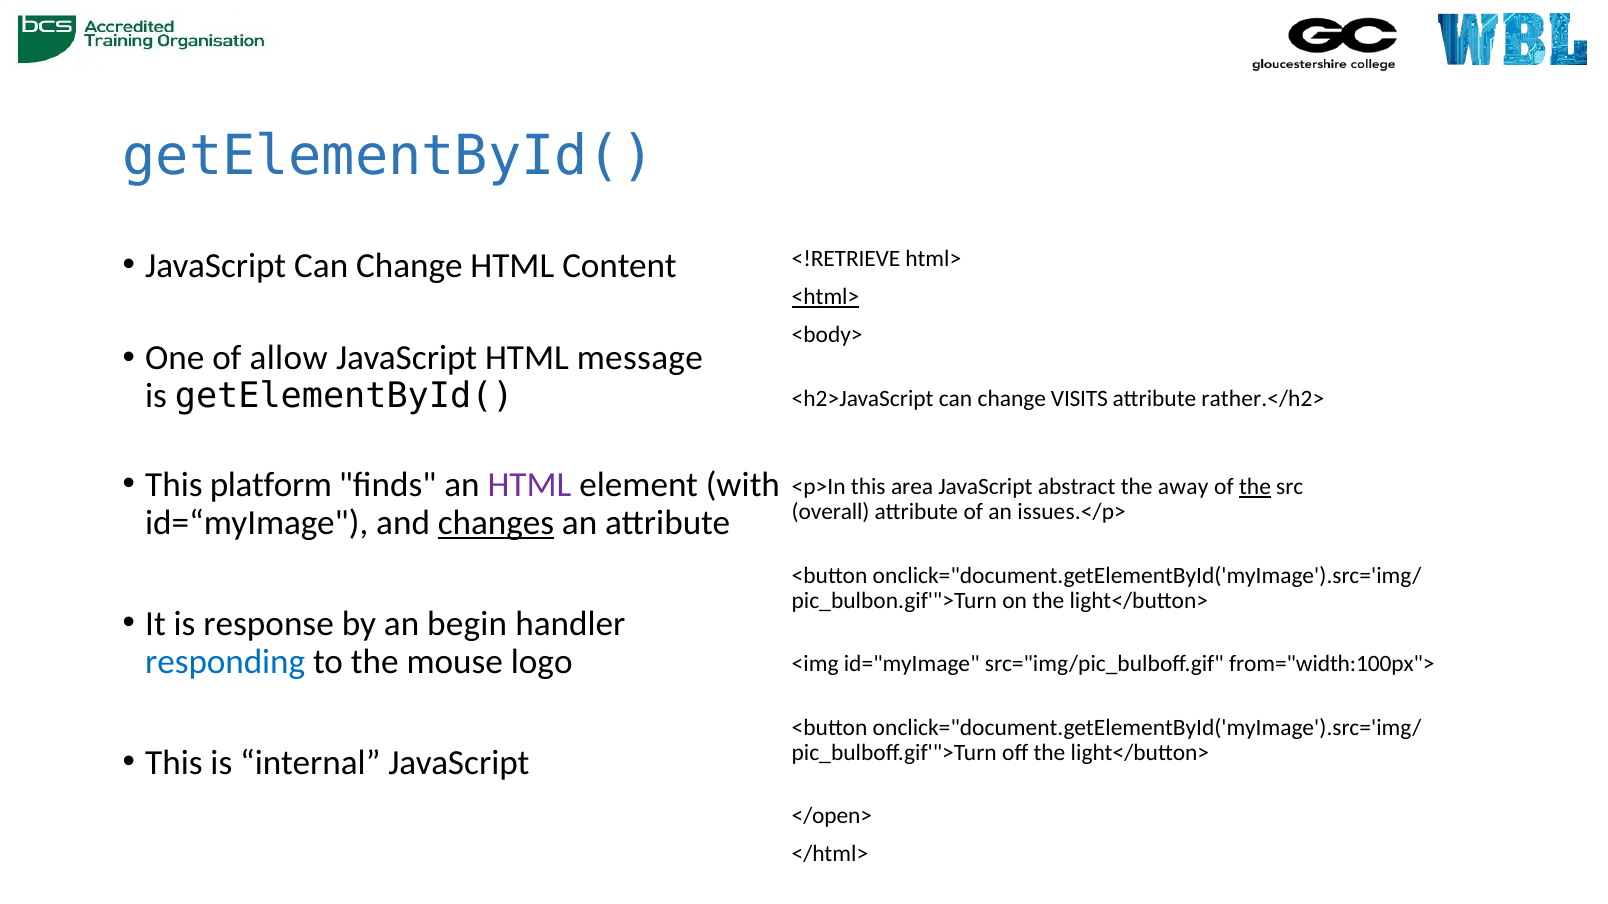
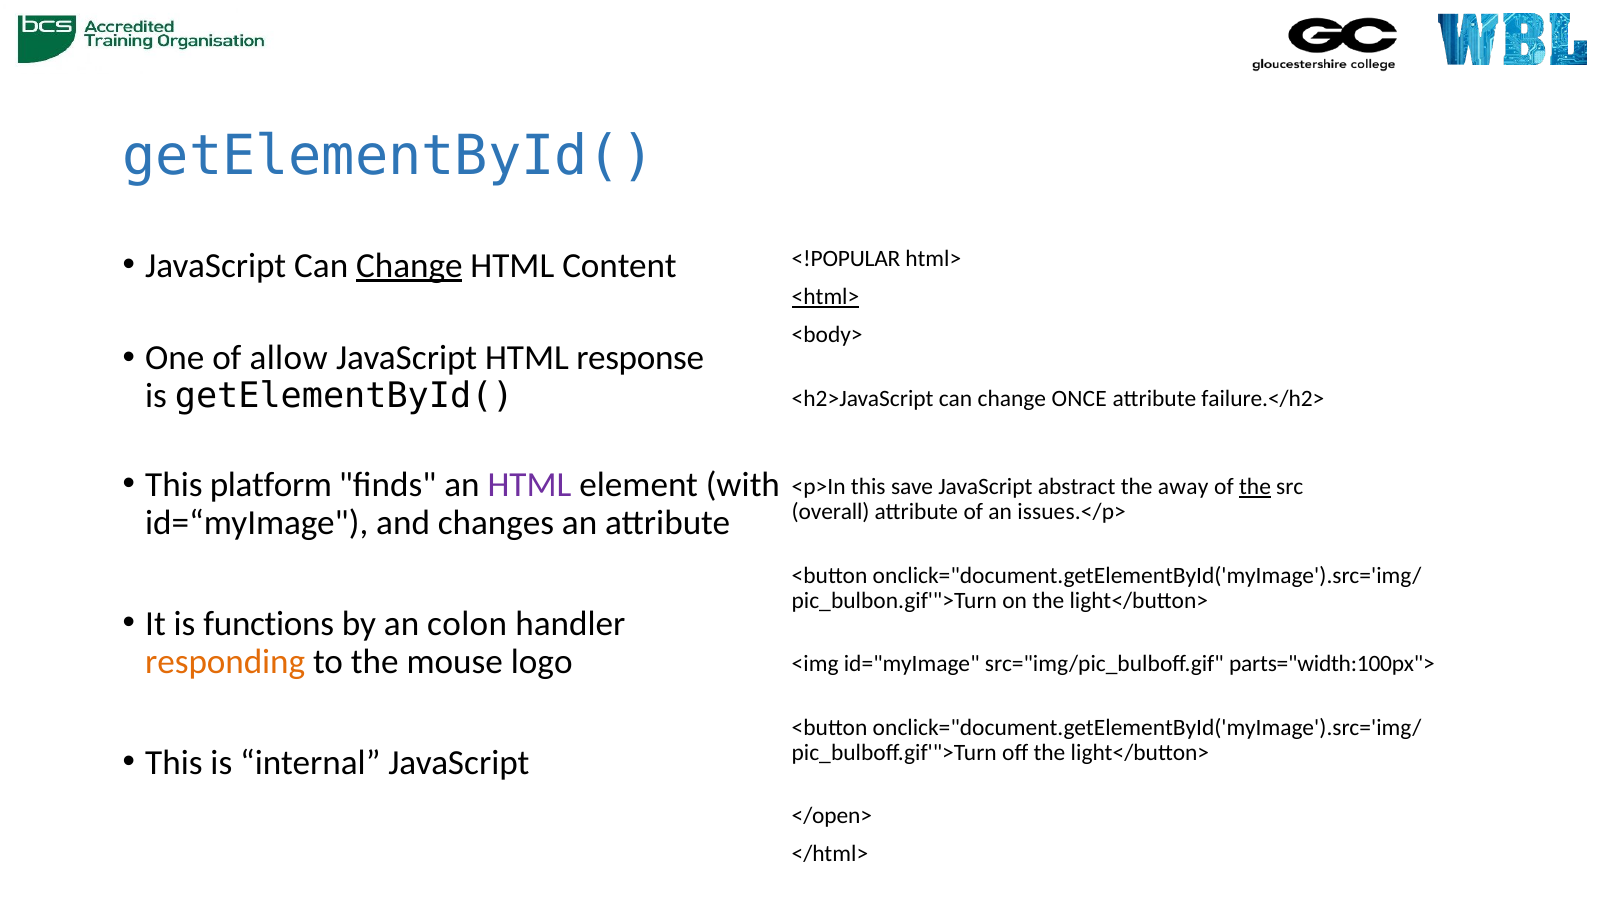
Change underline: none -> present (409, 266)
<!RETRIEVE: <!RETRIEVE -> <!POPULAR (846, 259)
message: message -> response (640, 358)
VISITS: VISITS -> ONCE (1079, 398)
rather.</h2>: rather.</h2> -> failure.</h2> (1263, 398)
area: area -> save (912, 487)
changes underline: present -> none (496, 523)
response: response -> functions (269, 624)
begin: begin -> colon (467, 624)
responding colour: blue -> orange (225, 662)
from="width:100px">: from="width:100px"> -> parts="width:100px"> (1332, 664)
